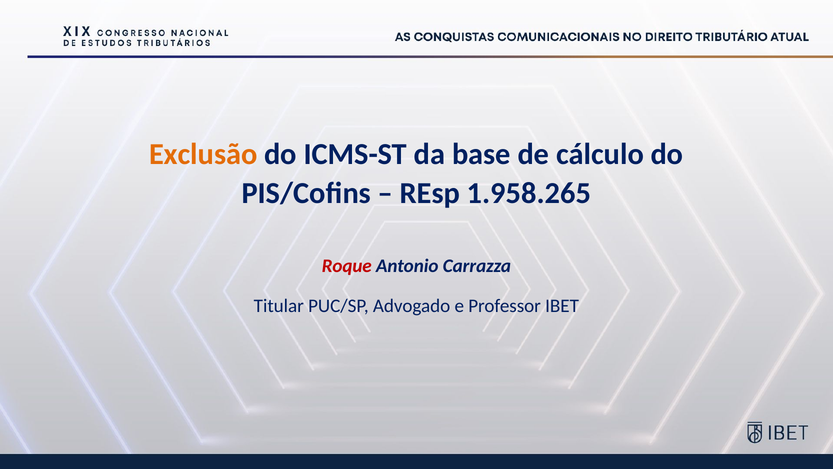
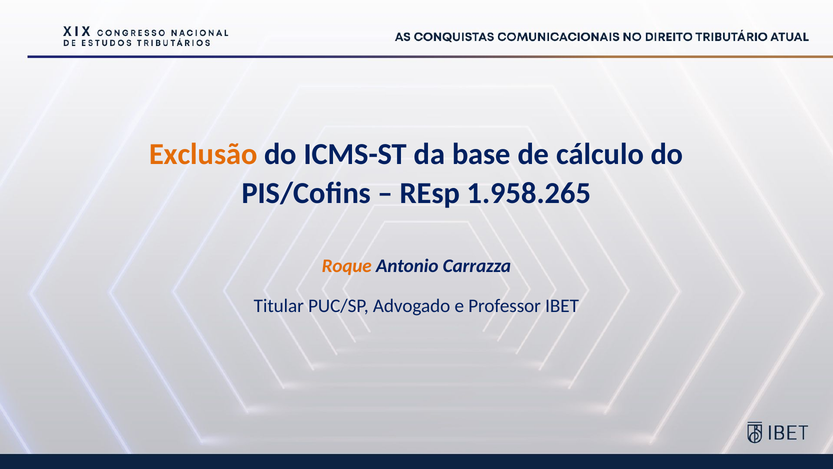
Roque colour: red -> orange (347, 266)
